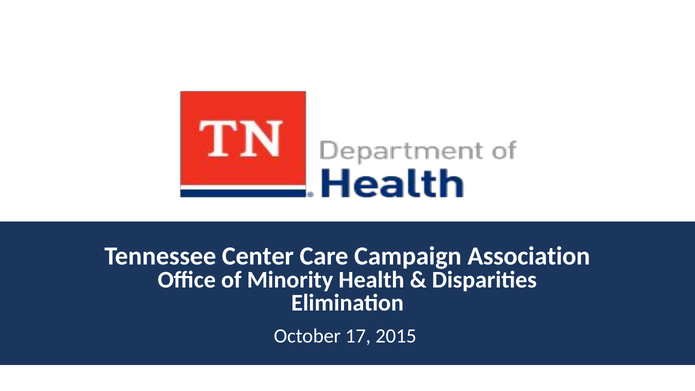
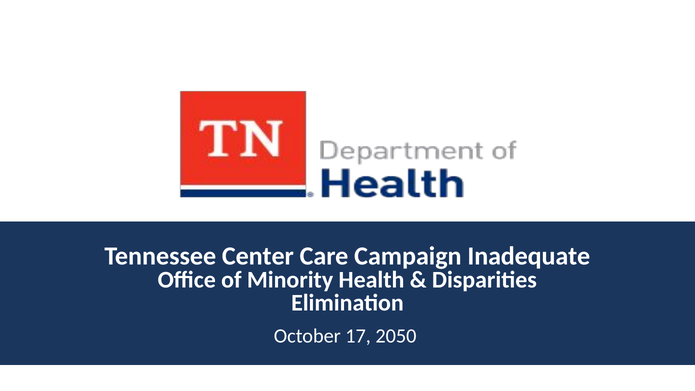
Association: Association -> Inadequate (529, 256)
2015: 2015 -> 2050 (396, 336)
